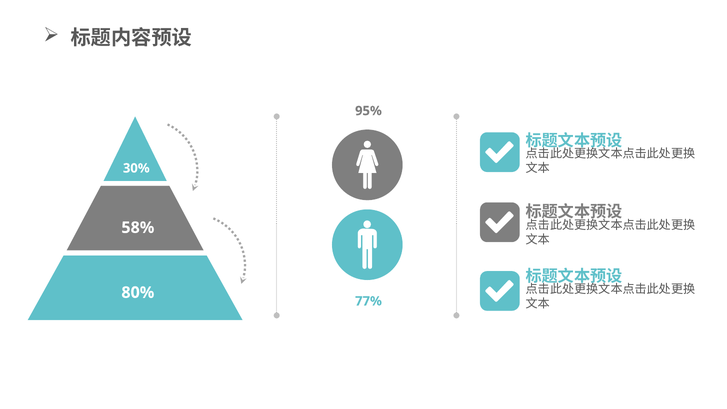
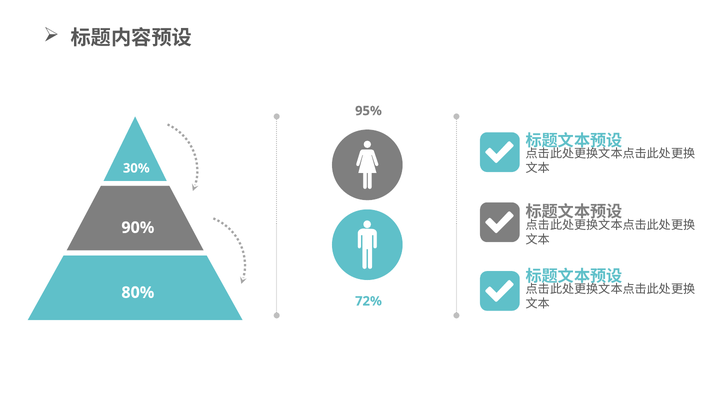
58%: 58% -> 90% (138, 228)
77%: 77% -> 72% (368, 301)
